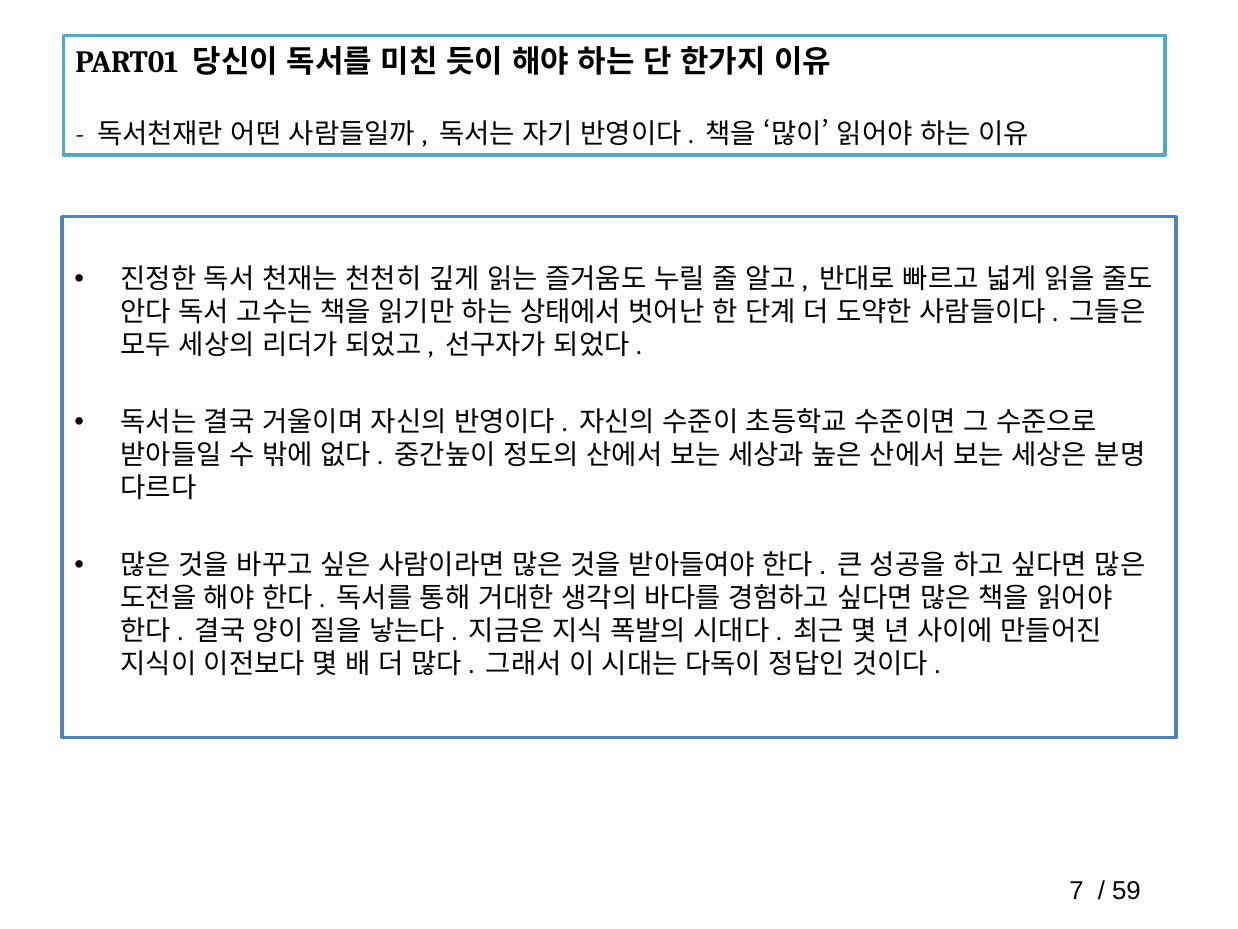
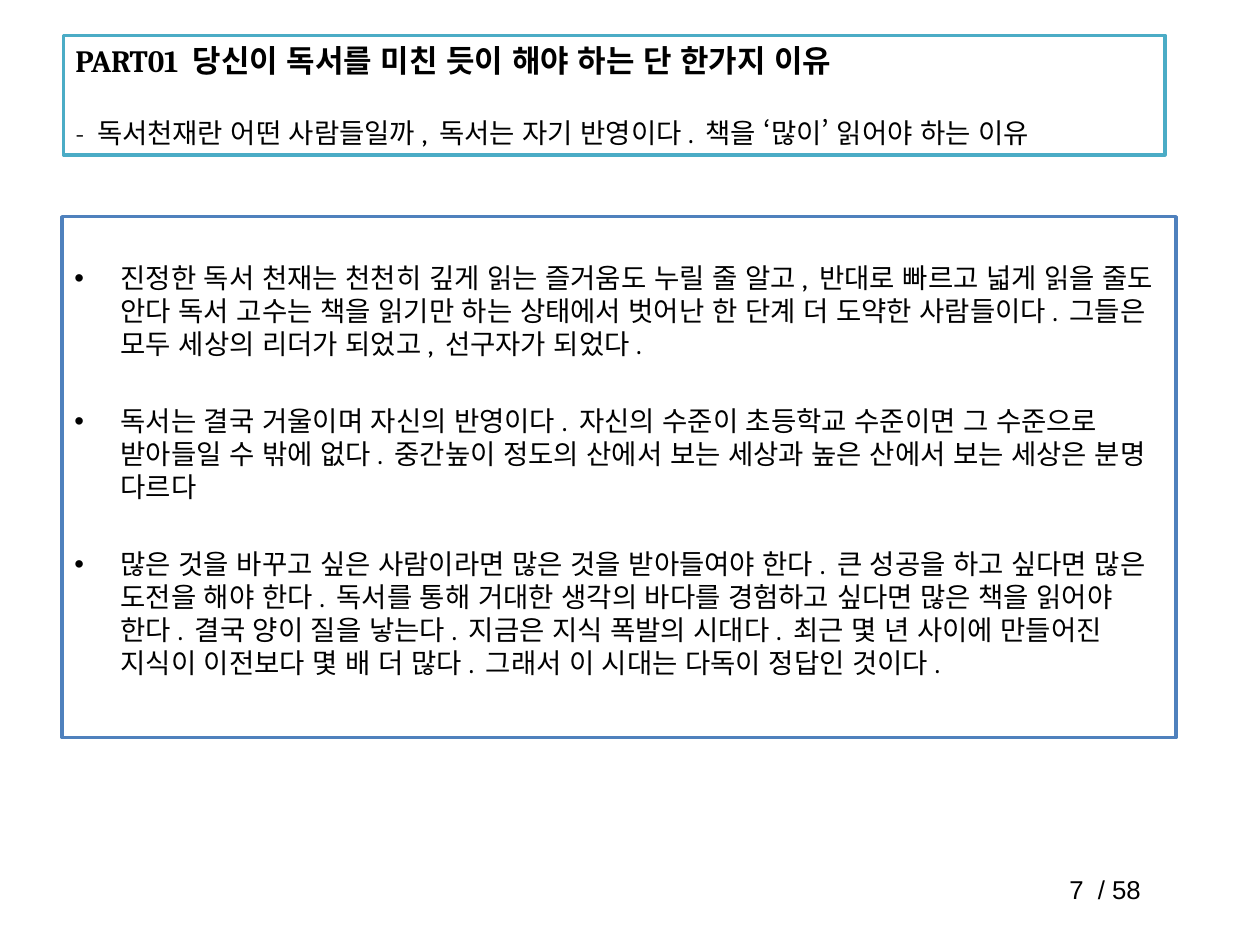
59: 59 -> 58 (1126, 890)
